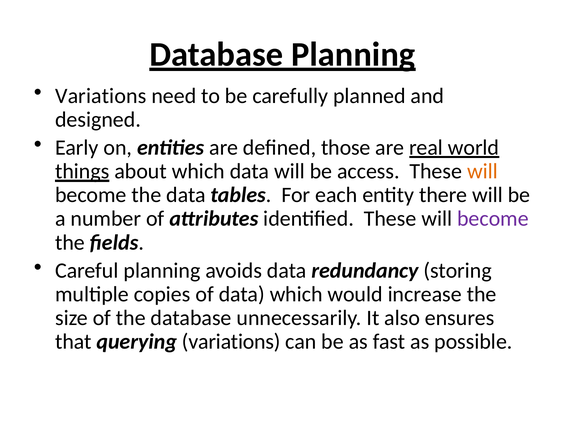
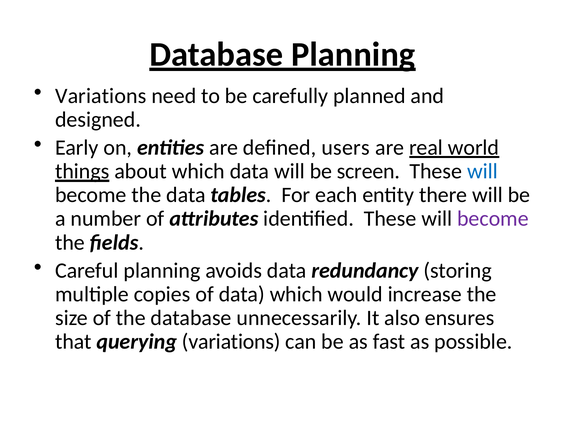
those: those -> users (346, 148)
access: access -> screen (368, 172)
will colour: orange -> blue (482, 172)
